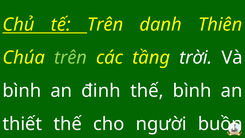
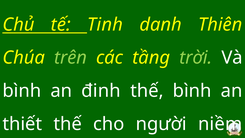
tế Trên: Trên -> Tinh (105, 25)
trời colour: white -> light green (196, 58)
buồn: buồn -> niềm (220, 124)
